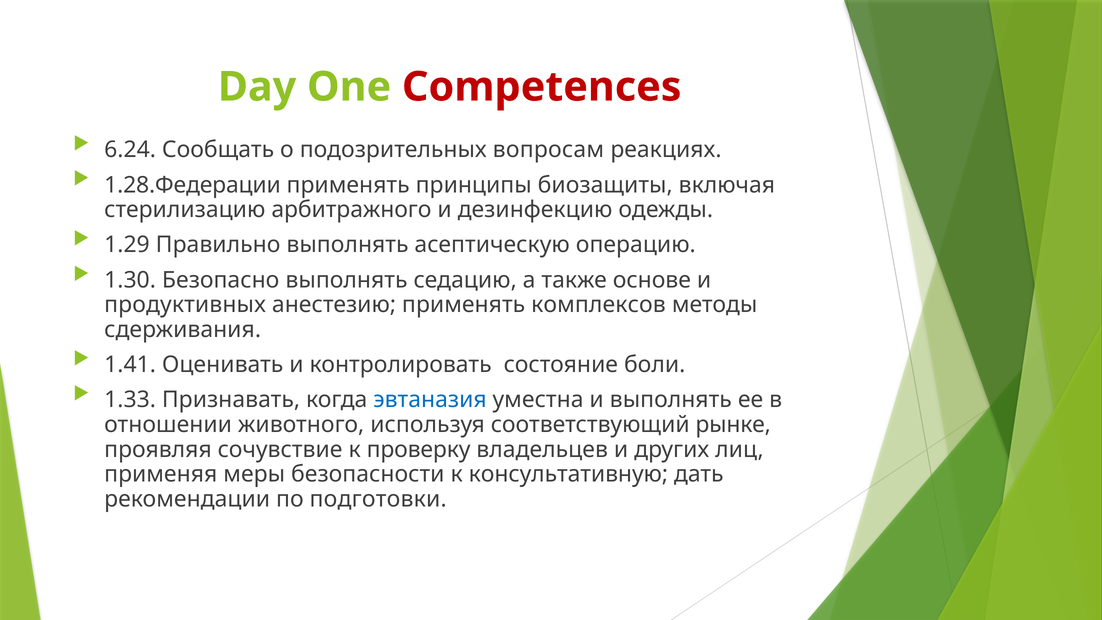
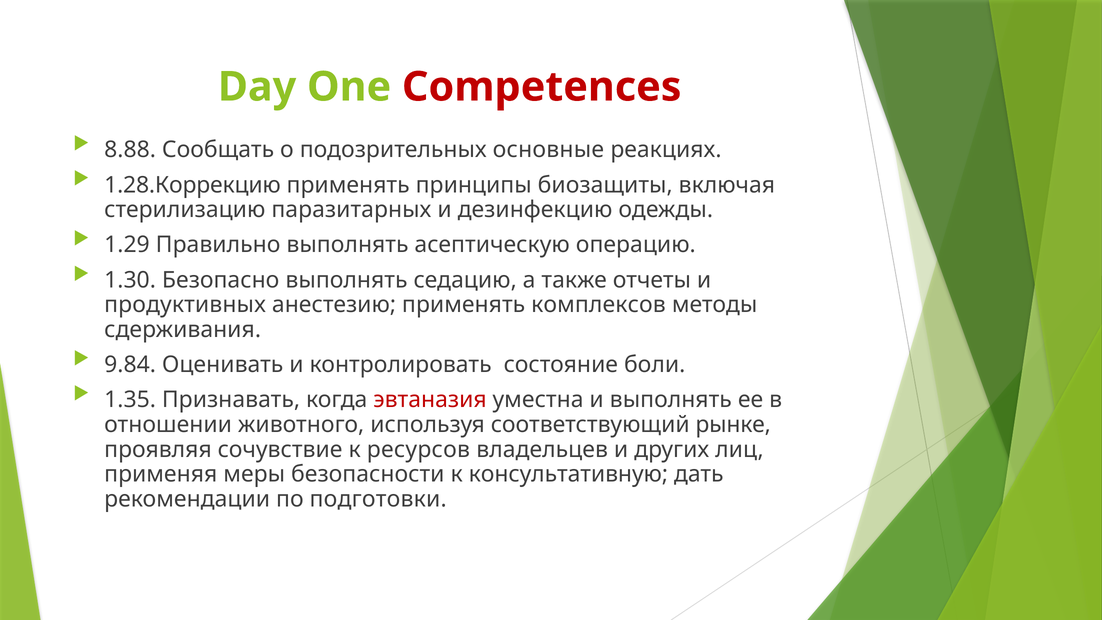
6.24: 6.24 -> 8.88 (130, 150)
вопросам: вопросам -> основные (548, 150)
1.28.Федерации: 1.28.Федерации -> 1.28.Коррекцию (193, 185)
арбитражного: арбитражного -> паразитарных (351, 210)
основе: основе -> отчеты (652, 280)
1.41: 1.41 -> 9.84 (130, 365)
1.33: 1.33 -> 1.35 (130, 400)
эвтаназия colour: blue -> red (430, 400)
проверку: проверку -> ресурсов (418, 449)
